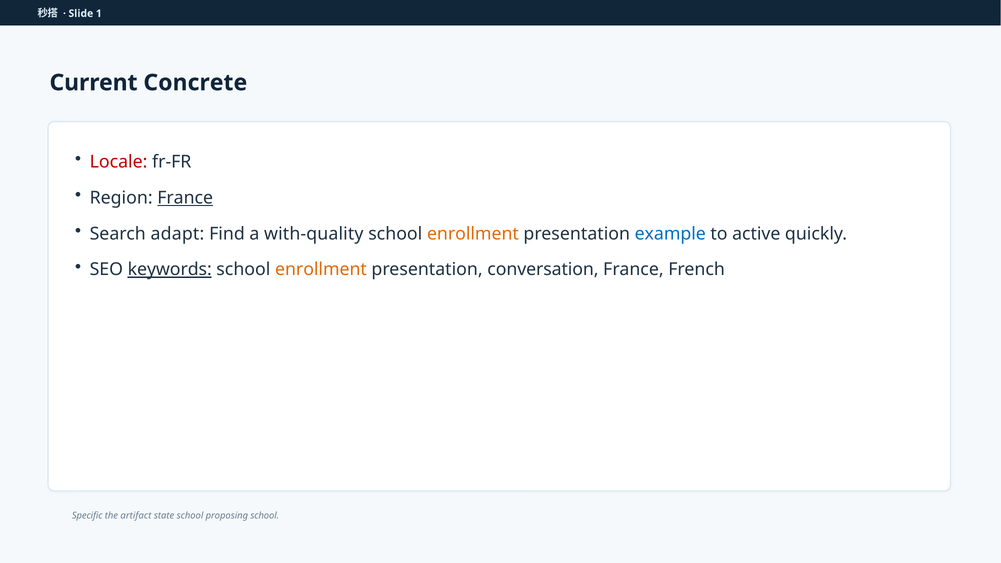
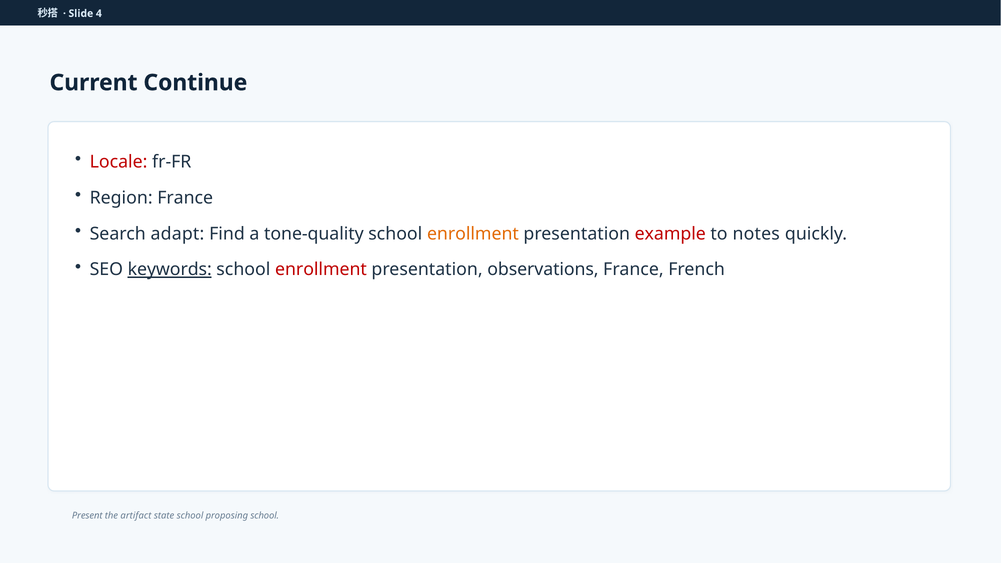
1: 1 -> 4 (99, 13)
Concrete: Concrete -> Continue (195, 83)
France underline: present -> none (185, 198)
with-quality: with-quality -> tone-quality (314, 234)
example colour: blue -> red (670, 234)
active: active -> notes (756, 234)
enrollment colour: orange -> red (321, 270)
conversation: conversation -> observations (543, 270)
Specific: Specific -> Present (87, 516)
